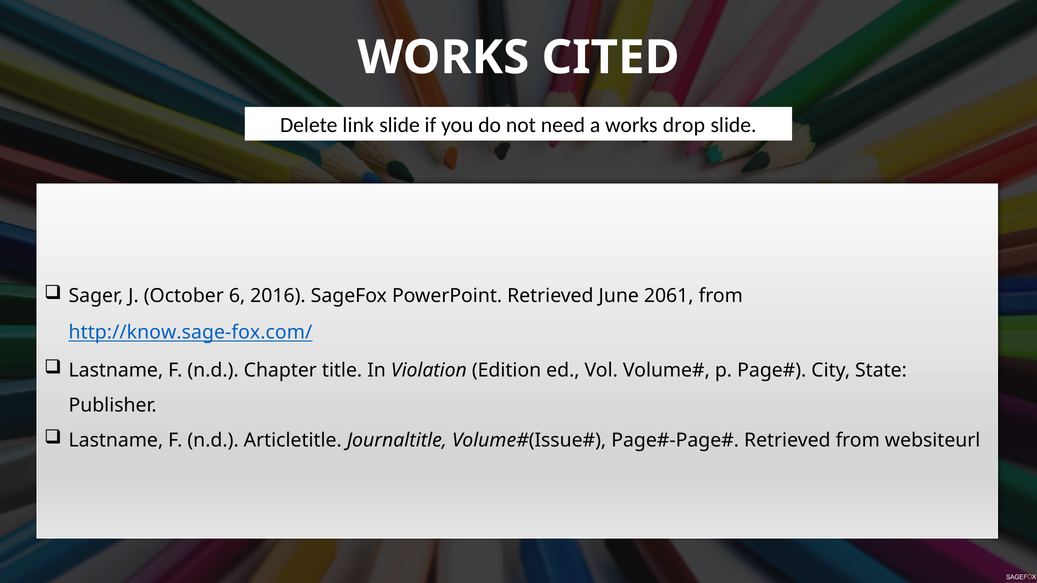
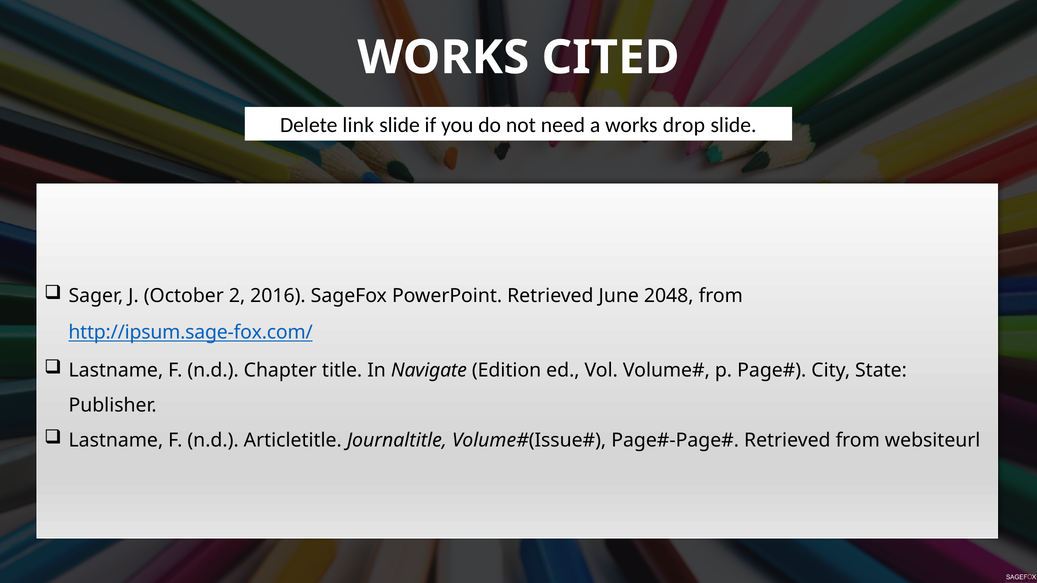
6: 6 -> 2 (237, 296)
2061: 2061 -> 2048 (669, 296)
http://know.sage-fox.com/: http://know.sage-fox.com/ -> http://ipsum.sage-fox.com/ (191, 333)
Violation: Violation -> Navigate (429, 371)
